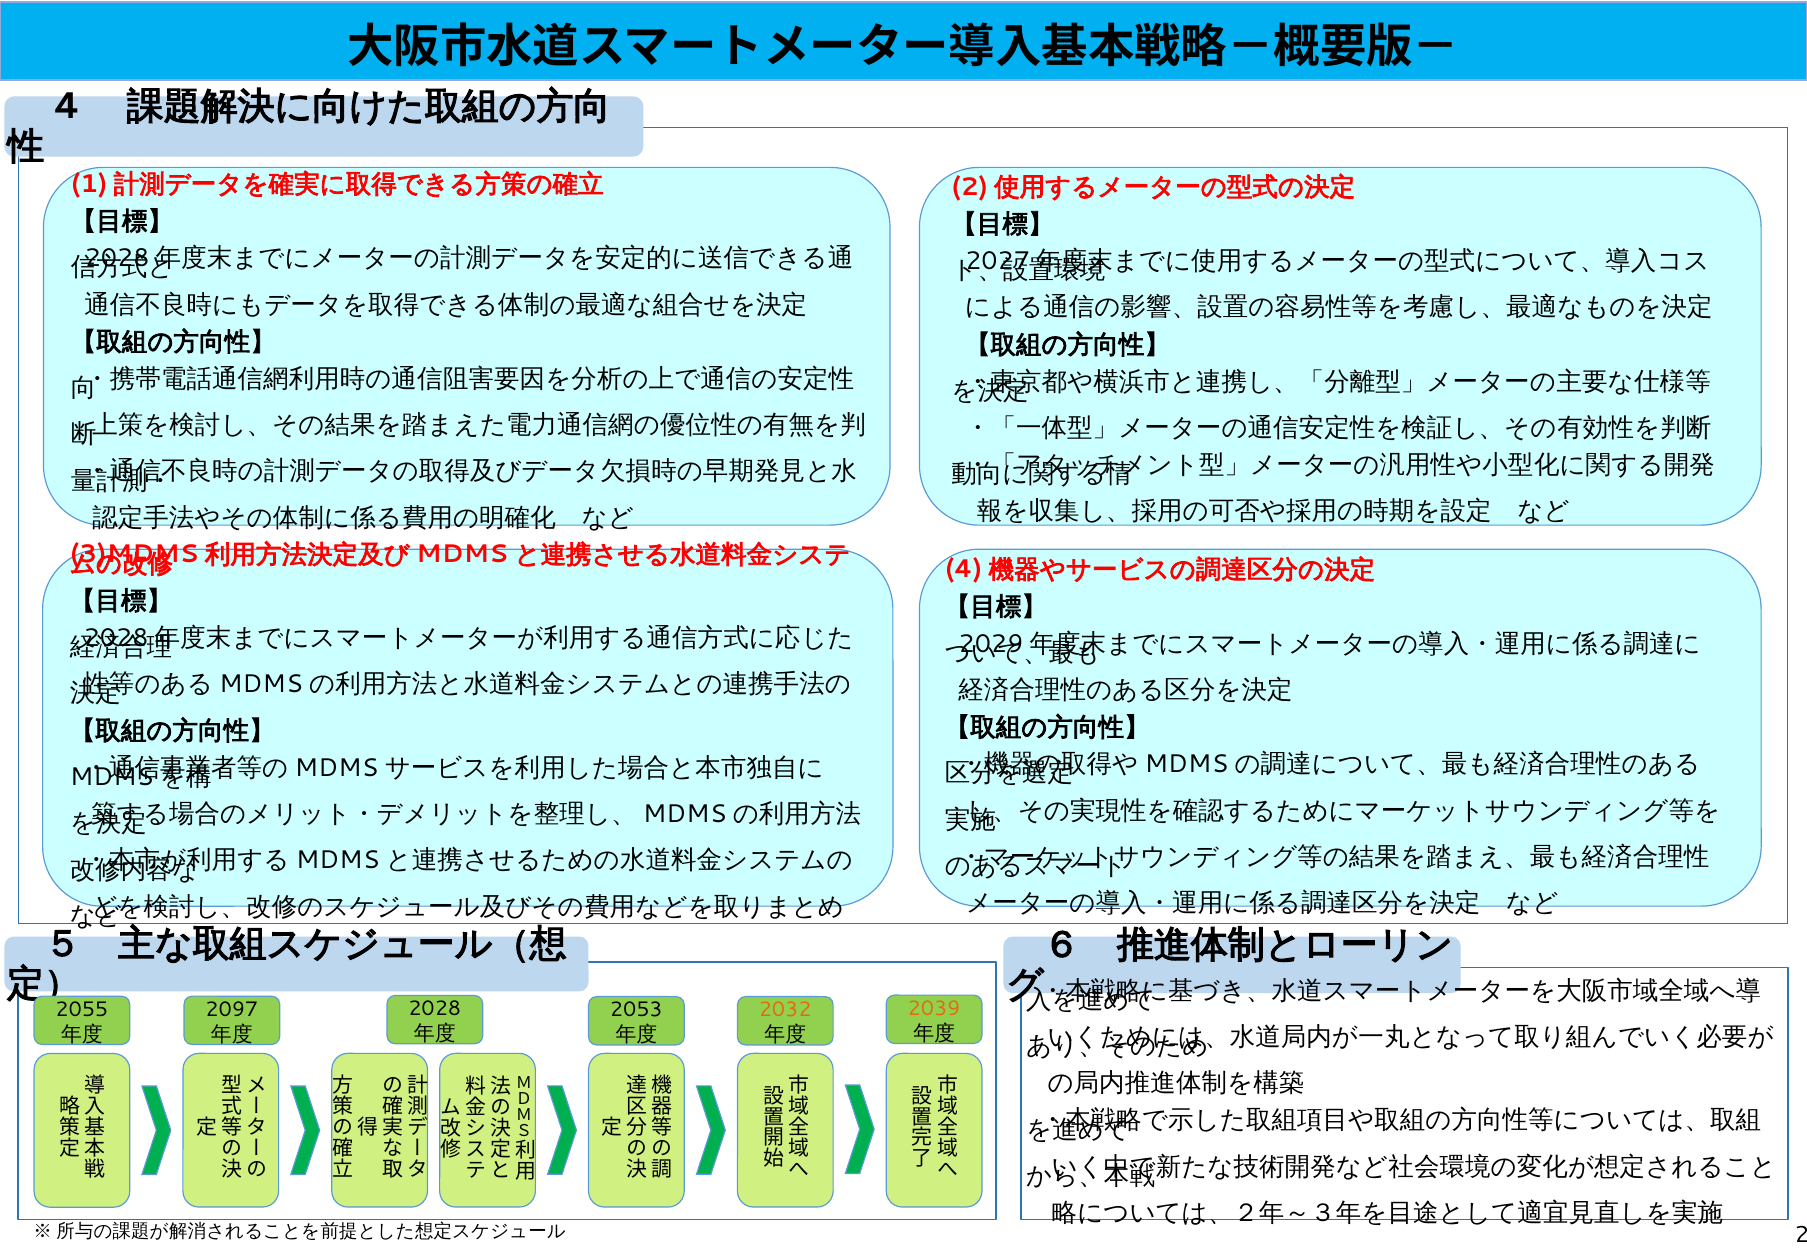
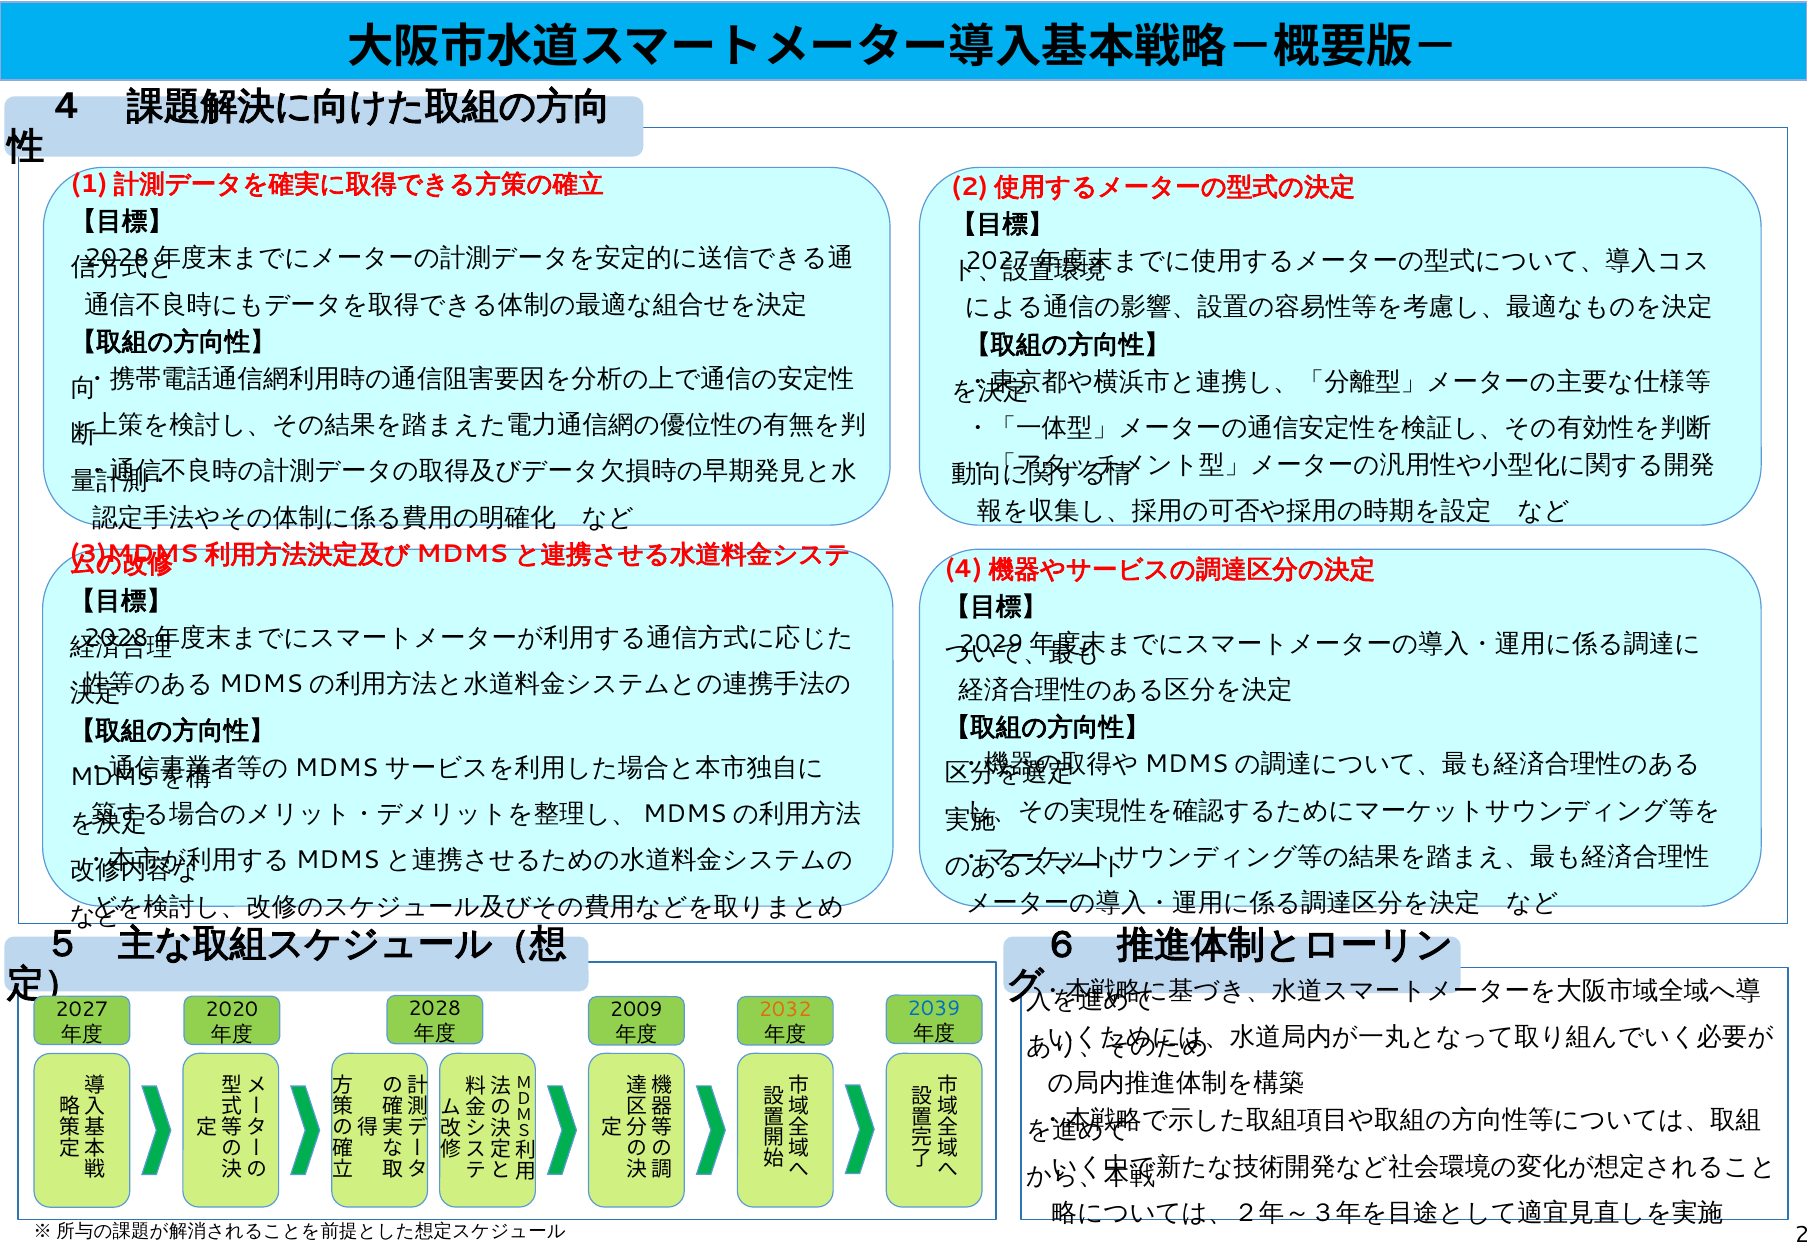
2039 colour: orange -> blue (934, 1008)
2055: 2055 -> 2027 (82, 1009)
2097: 2097 -> 2020 (232, 1009)
2053: 2053 -> 2009 (636, 1010)
